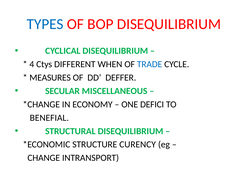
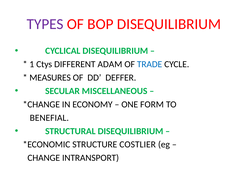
TYPES colour: blue -> purple (45, 24)
4: 4 -> 1 (32, 64)
WHEN: WHEN -> ADAM (110, 64)
DEFICI: DEFICI -> FORM (152, 104)
CURENCY: CURENCY -> COSTLIER (138, 145)
